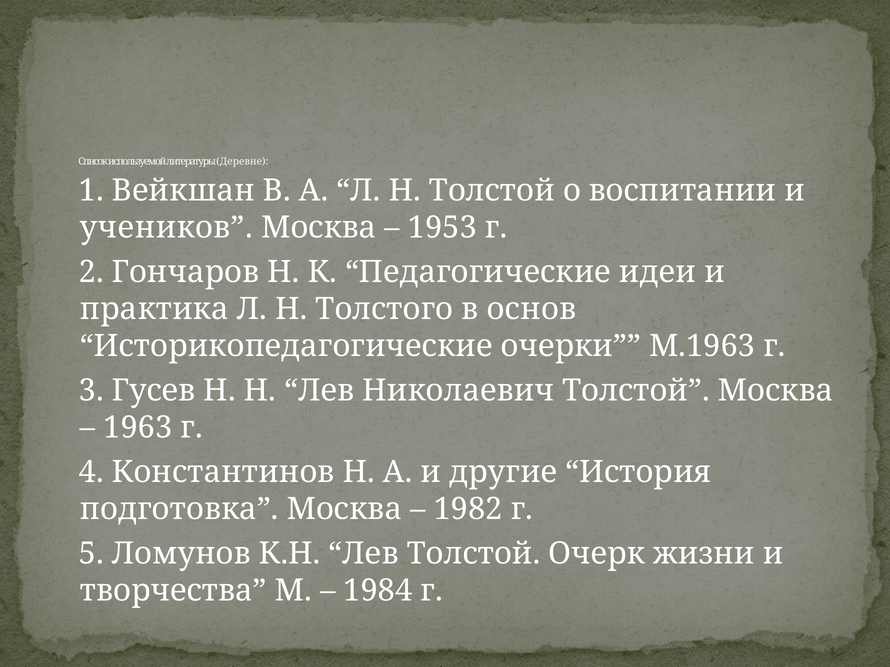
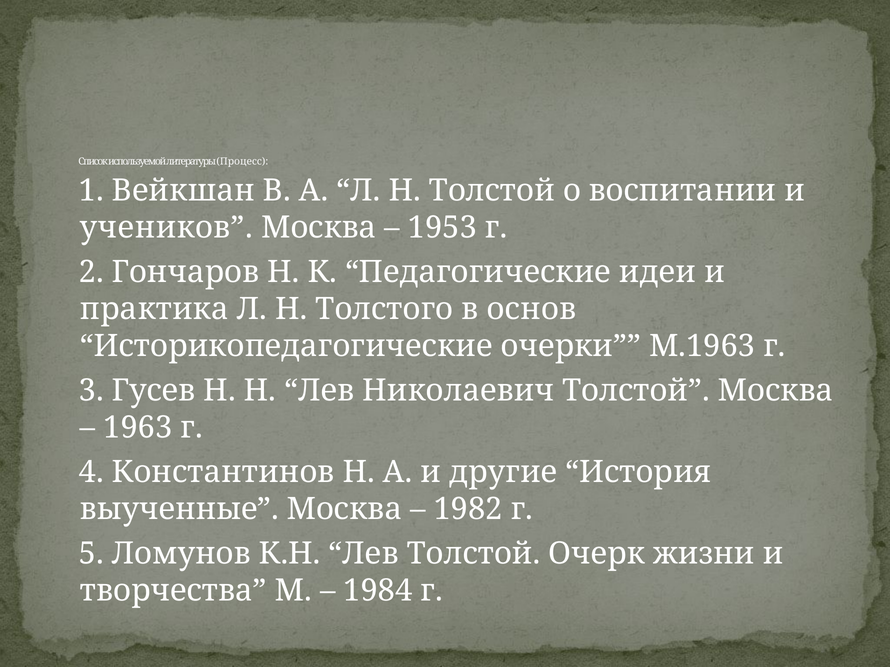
Деревне: Деревне -> Процесс (242, 162)
подготовка: подготовка -> выученные (179, 509)
